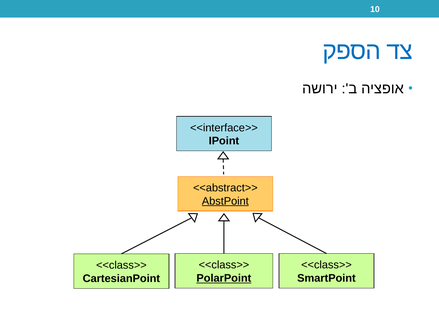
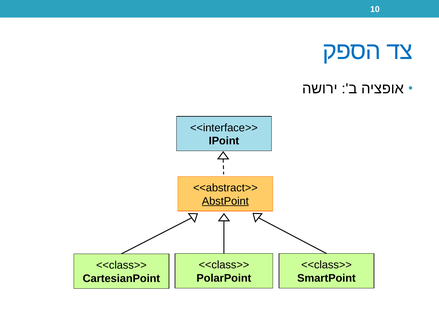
PolarPoint underline: present -> none (224, 278)
